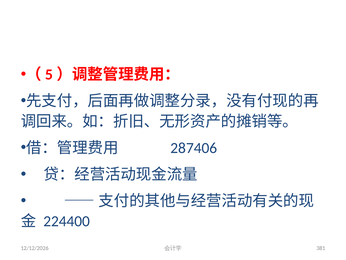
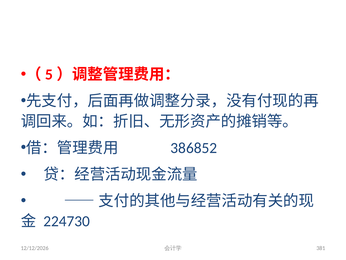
287406: 287406 -> 386852 (194, 148)
224400: 224400 -> 224730 (67, 221)
